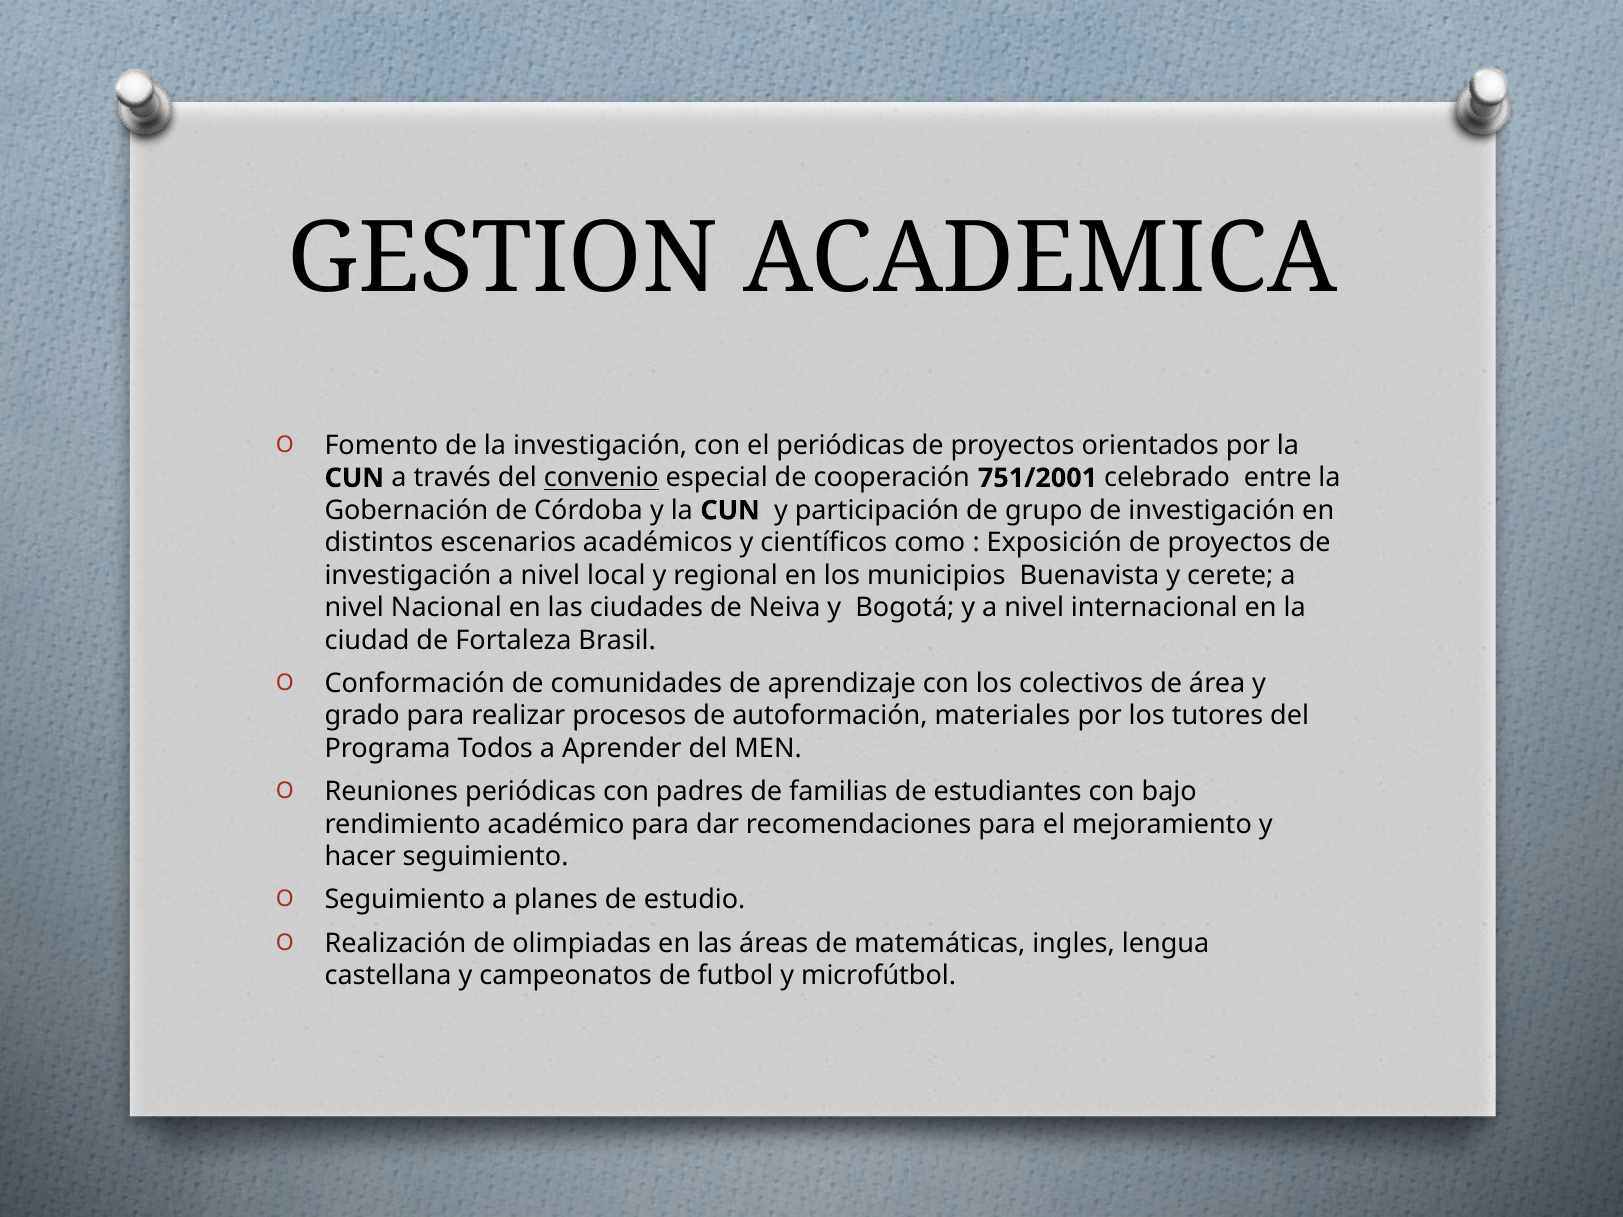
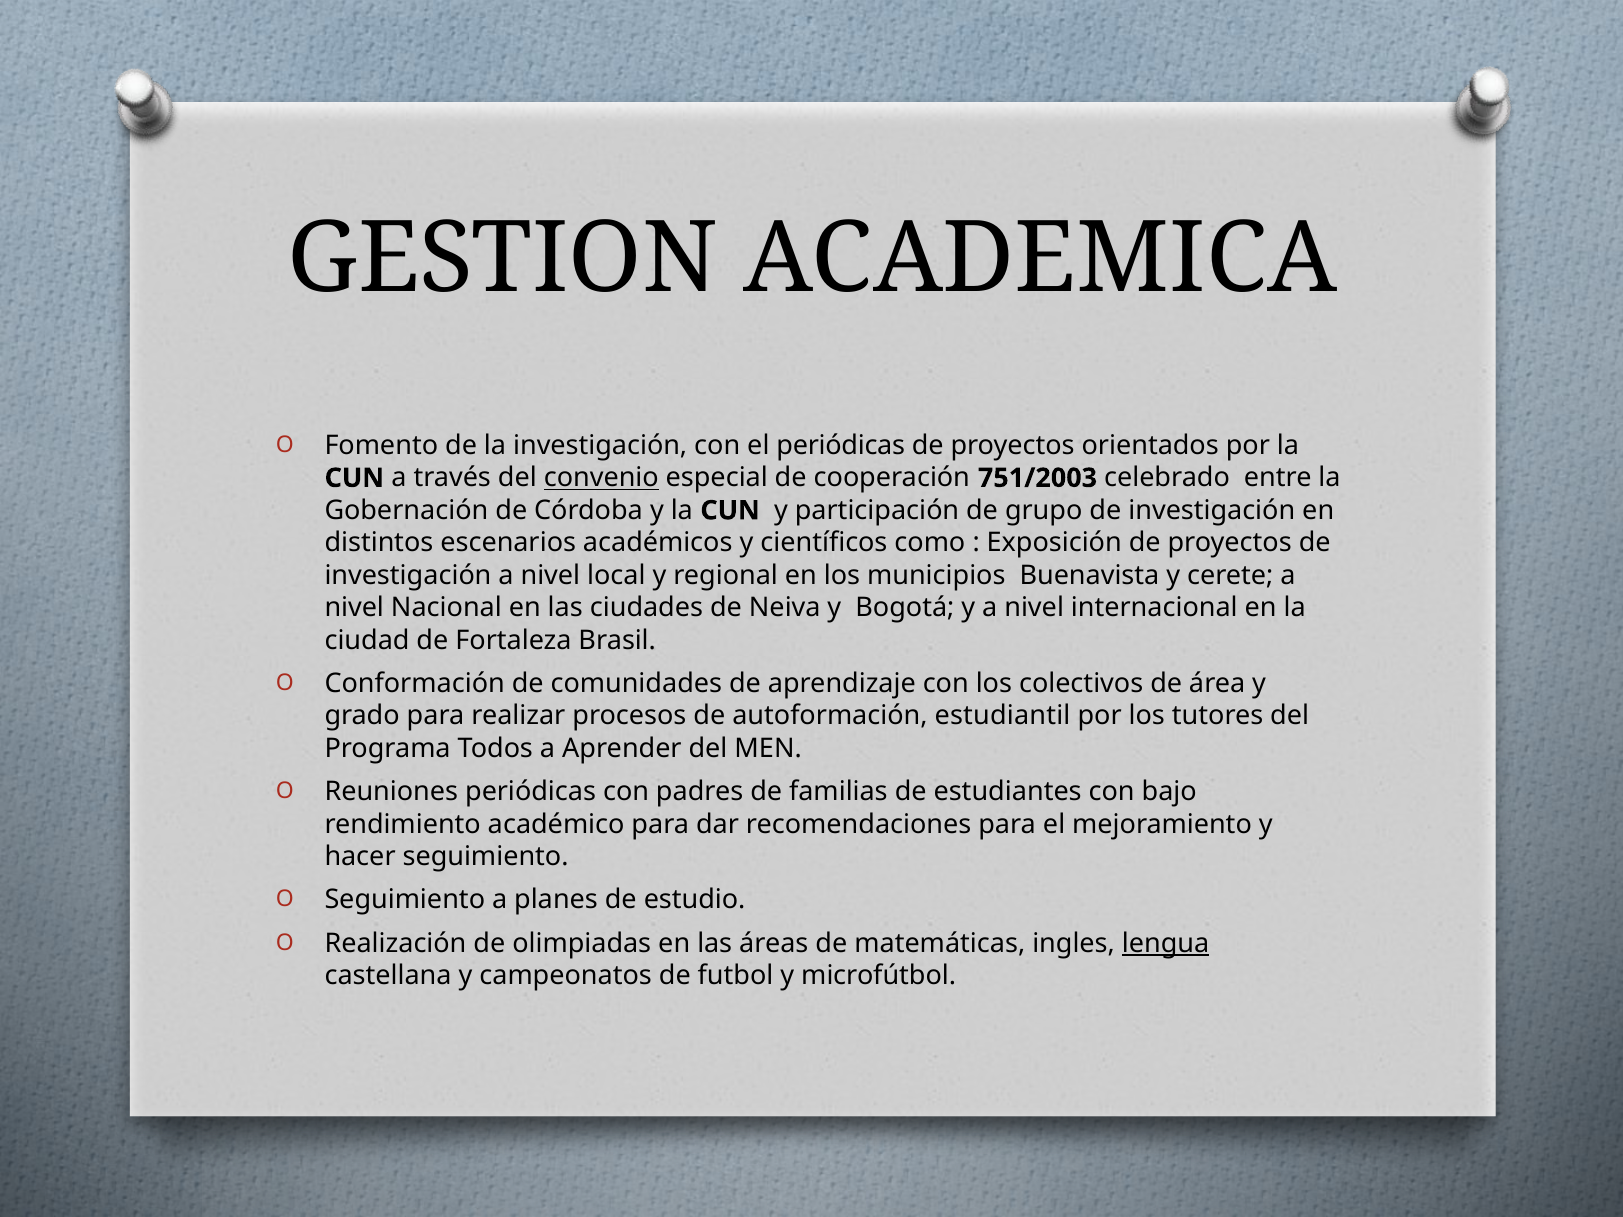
751/2001: 751/2001 -> 751/2003 (1038, 478)
materiales: materiales -> estudiantil (1002, 716)
lengua underline: none -> present (1166, 943)
